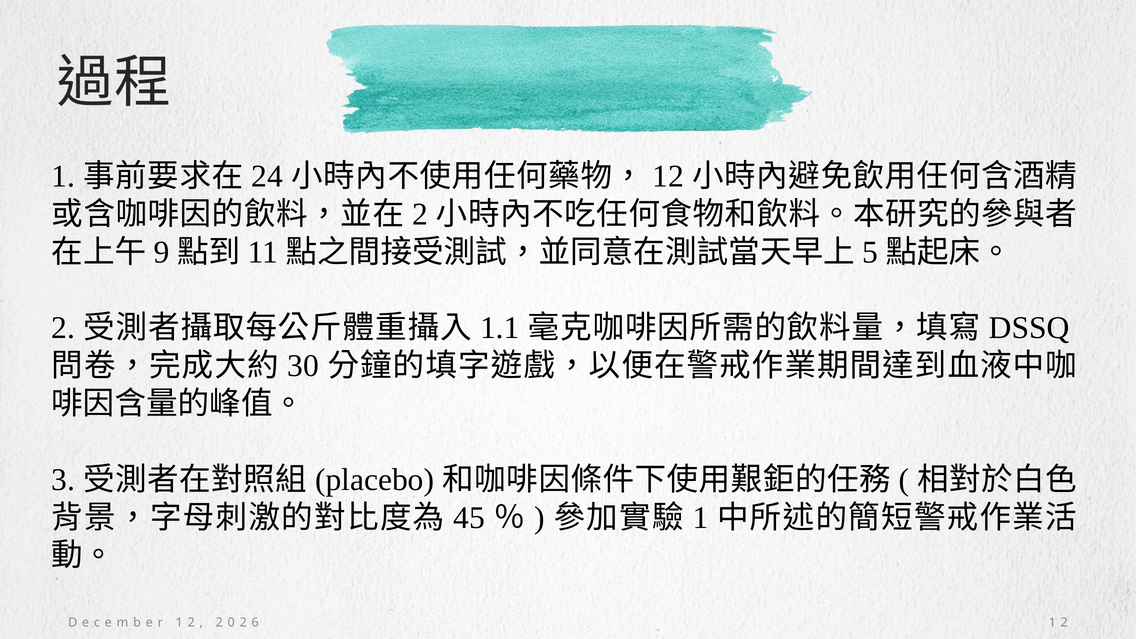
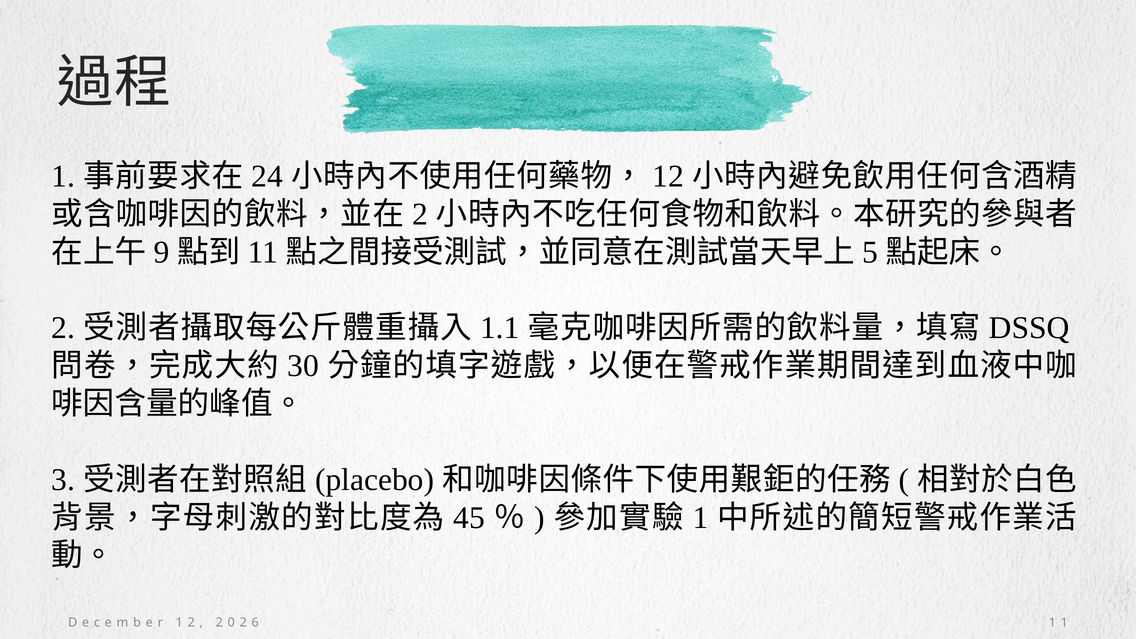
2: 2 -> 1 (1064, 623)
